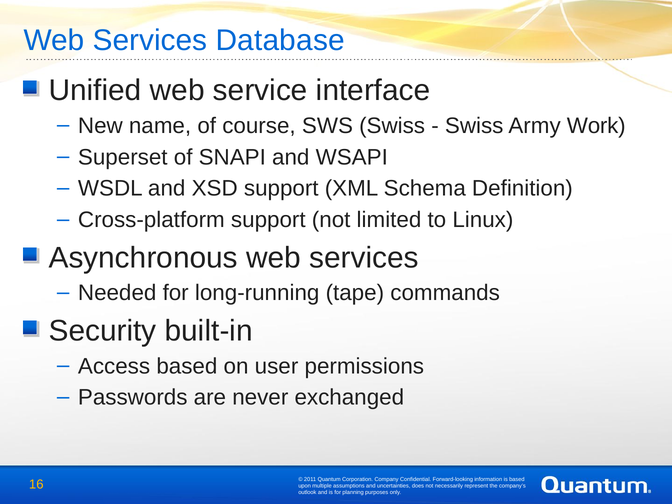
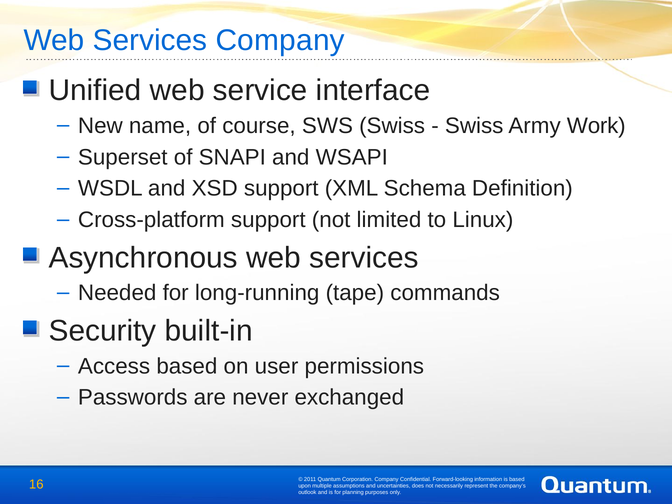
Services Database: Database -> Company (280, 40)
